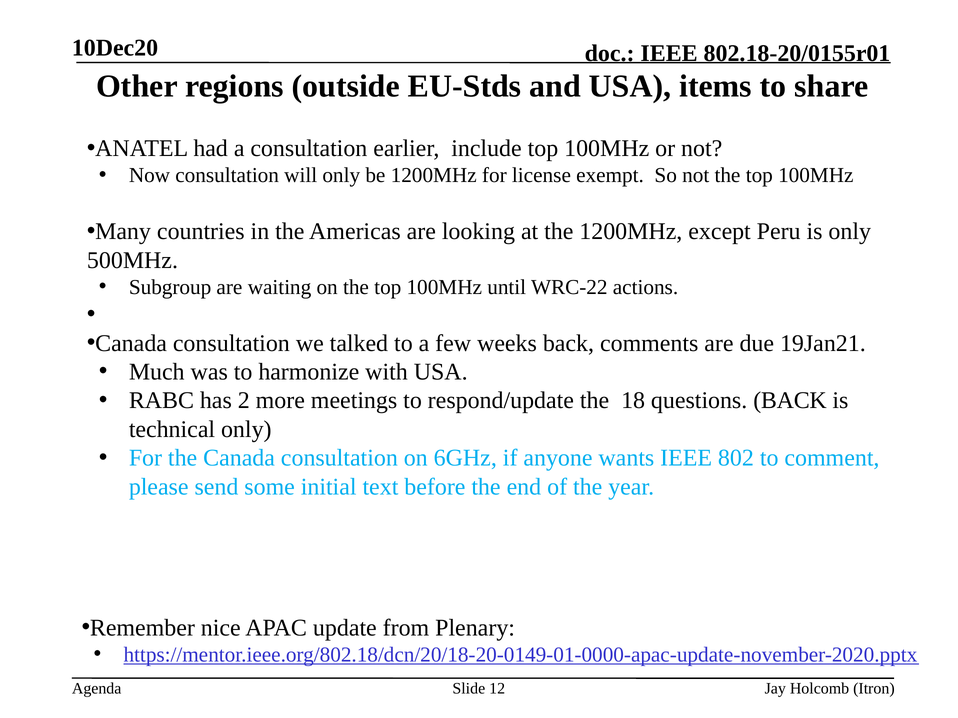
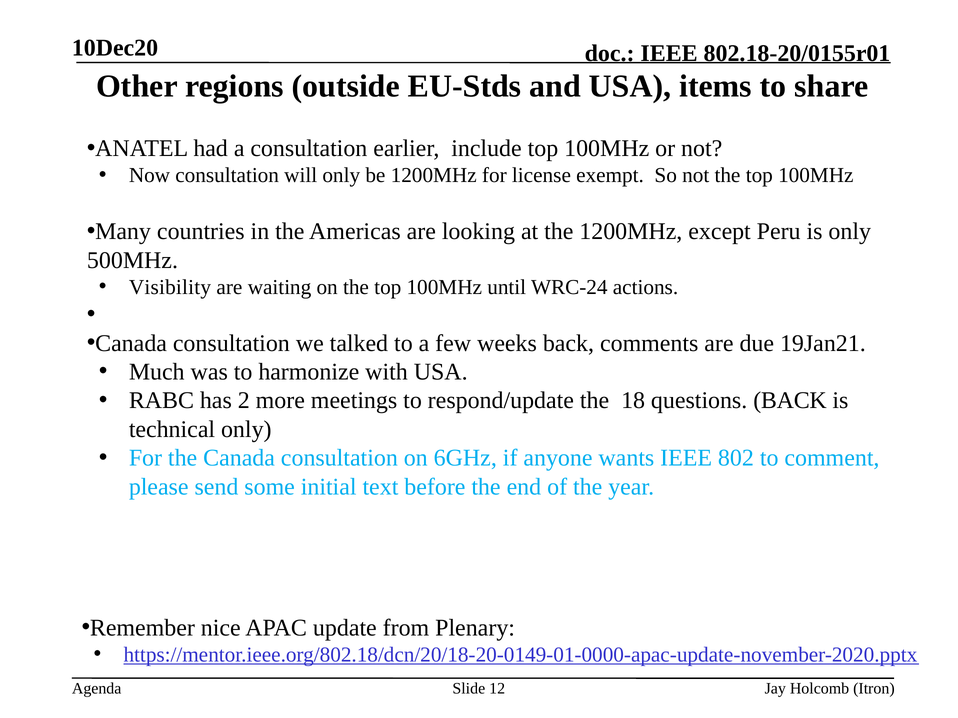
Subgroup: Subgroup -> Visibility (170, 287)
WRC-22: WRC-22 -> WRC-24 (569, 287)
